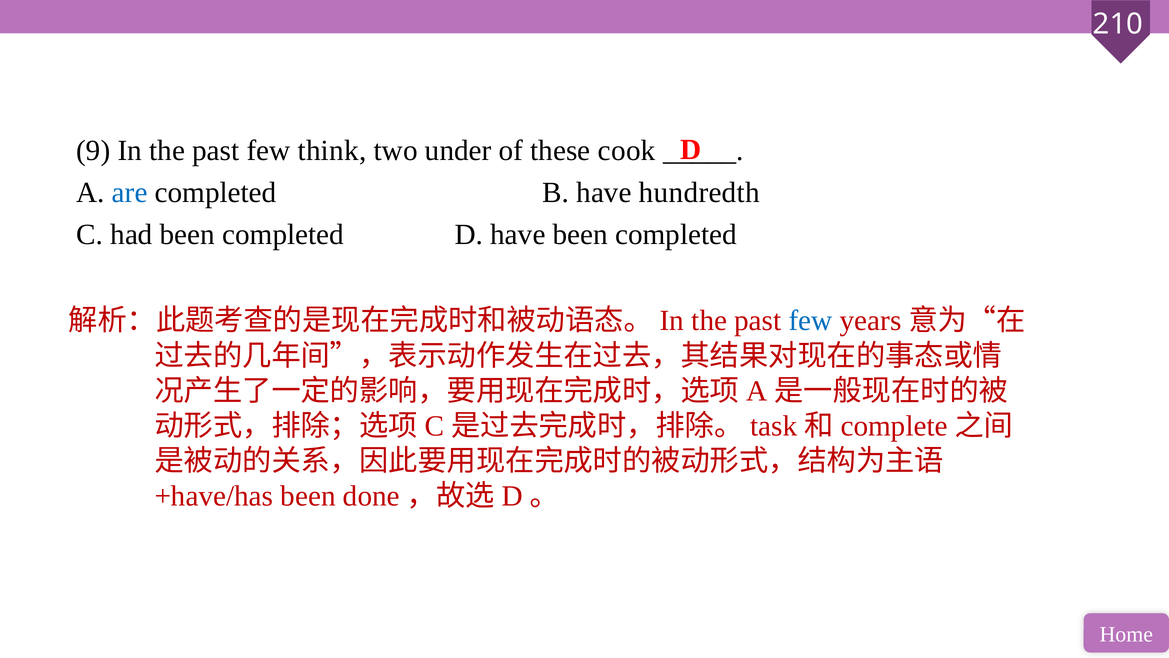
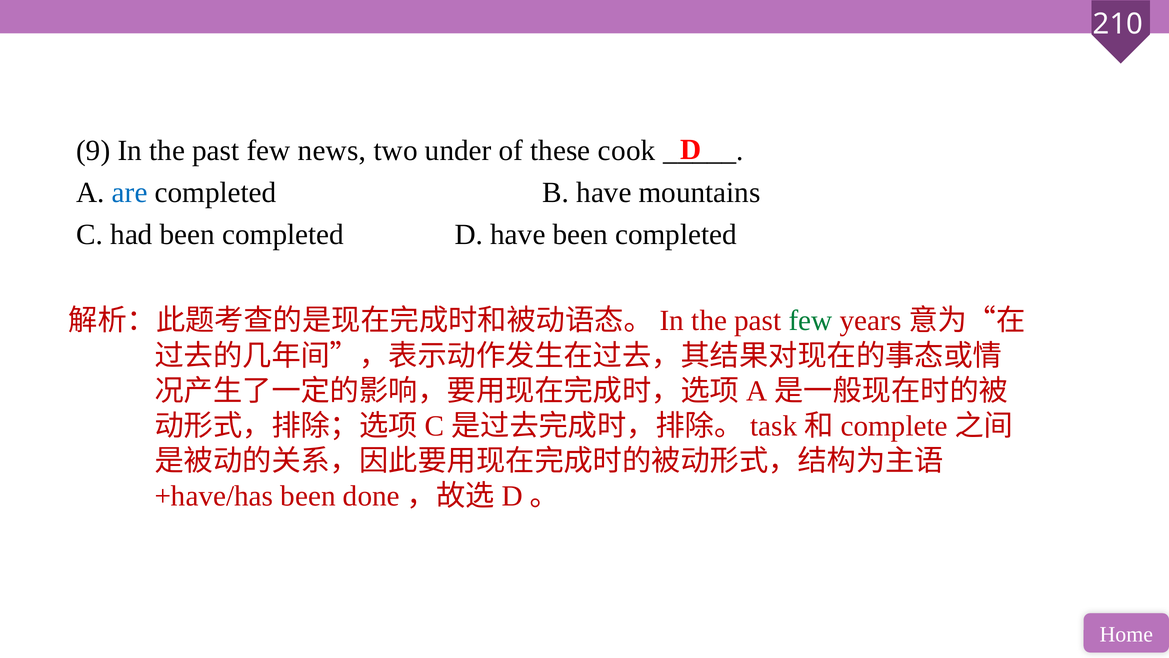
think: think -> news (332, 150)
hundredth: hundredth -> mountains (700, 193)
few colour: blue -> green (811, 321)
